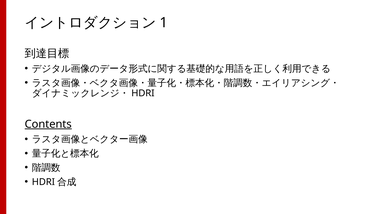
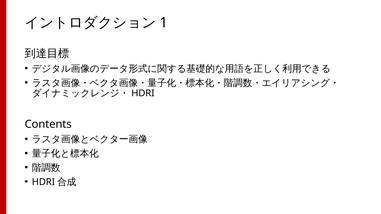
Contents underline: present -> none (48, 124)
